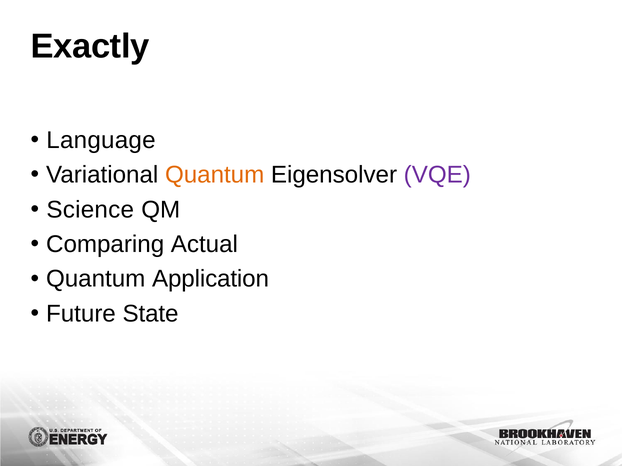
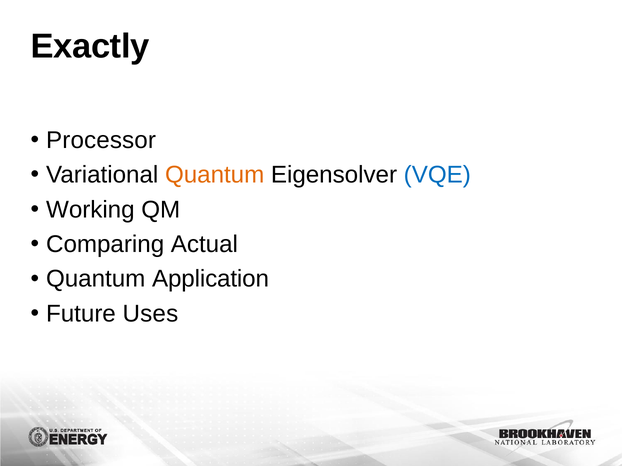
Language: Language -> Processor (101, 140)
VQE colour: purple -> blue (437, 175)
Science: Science -> Working (90, 210)
State: State -> Uses (150, 314)
